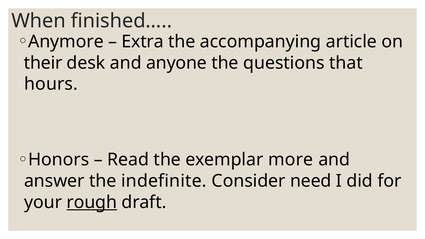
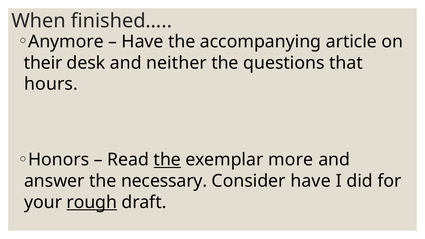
Extra: Extra -> Have (143, 42)
anyone: anyone -> neither (176, 63)
the underline: none -> present (167, 160)
indefinite: indefinite -> necessary (164, 181)
Consider need: need -> have (311, 181)
